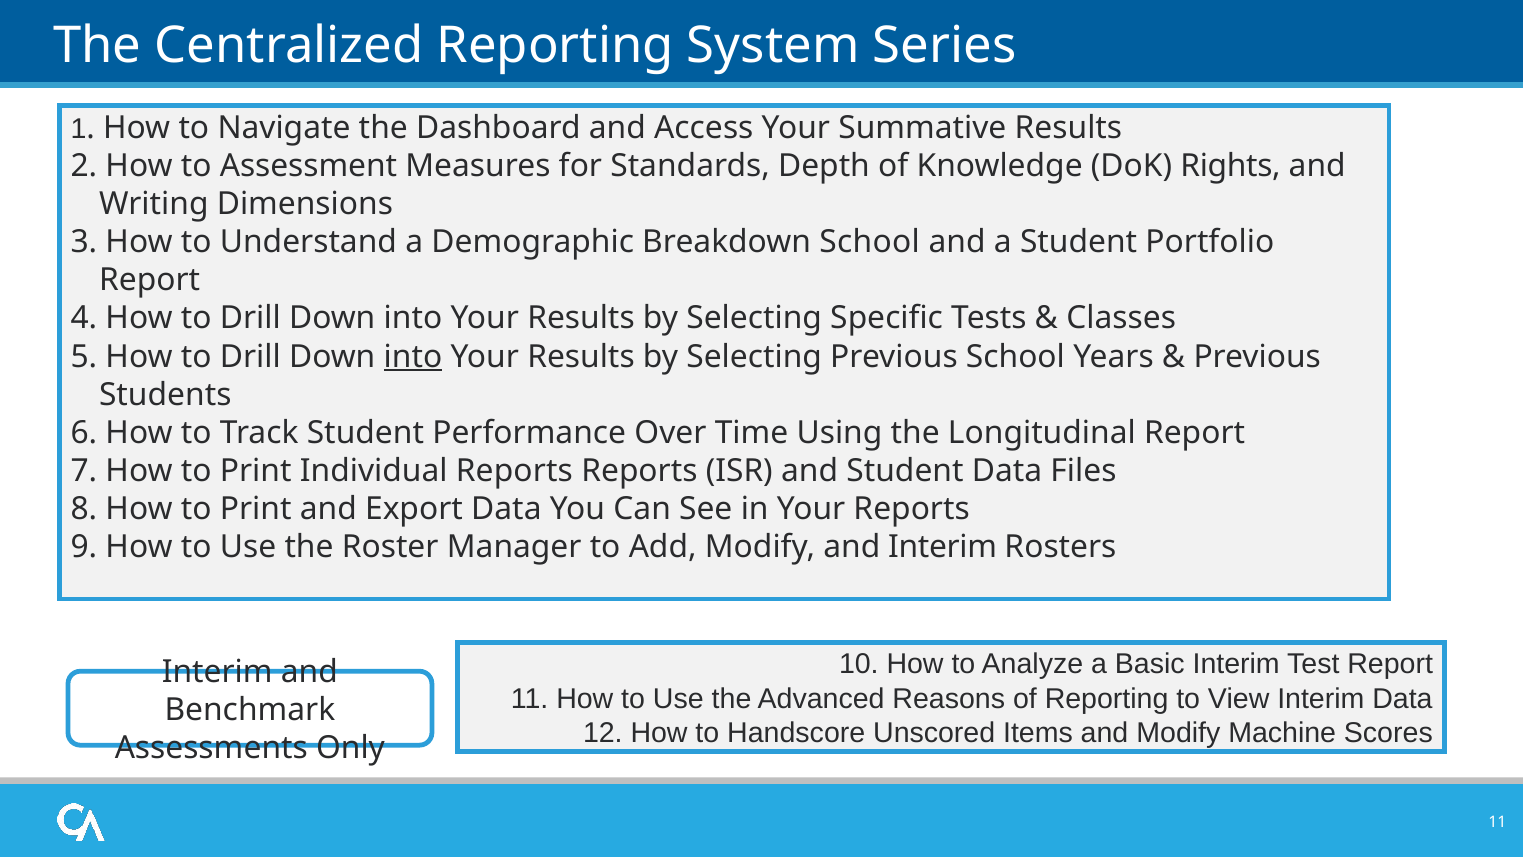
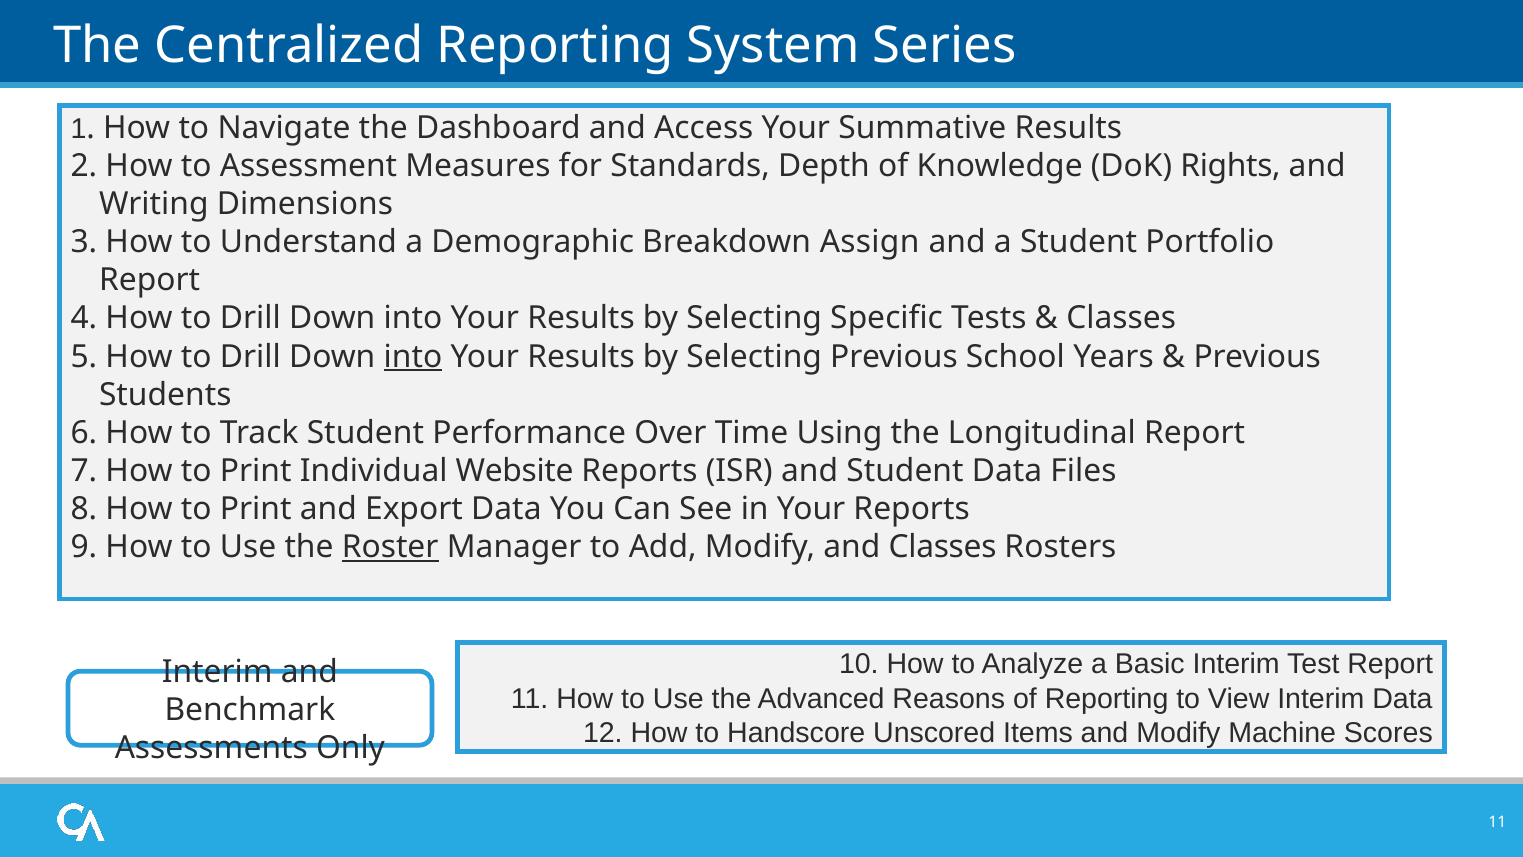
Breakdown School: School -> Assign (870, 242)
Individual Reports: Reports -> Website (515, 471)
Roster underline: none -> present (390, 547)
and Interim: Interim -> Classes (943, 547)
